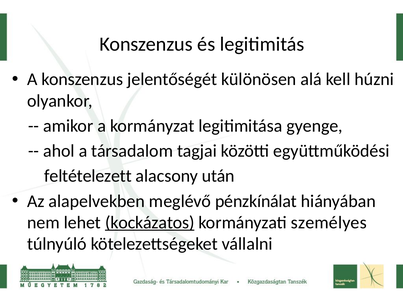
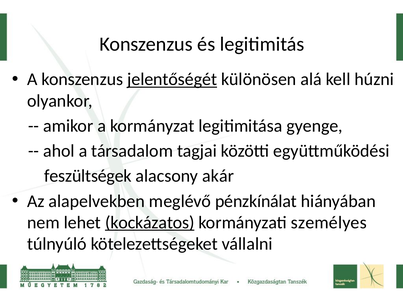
jelentőségét underline: none -> present (172, 79)
feltételezett: feltételezett -> feszültségek (88, 176)
után: után -> akár (218, 176)
